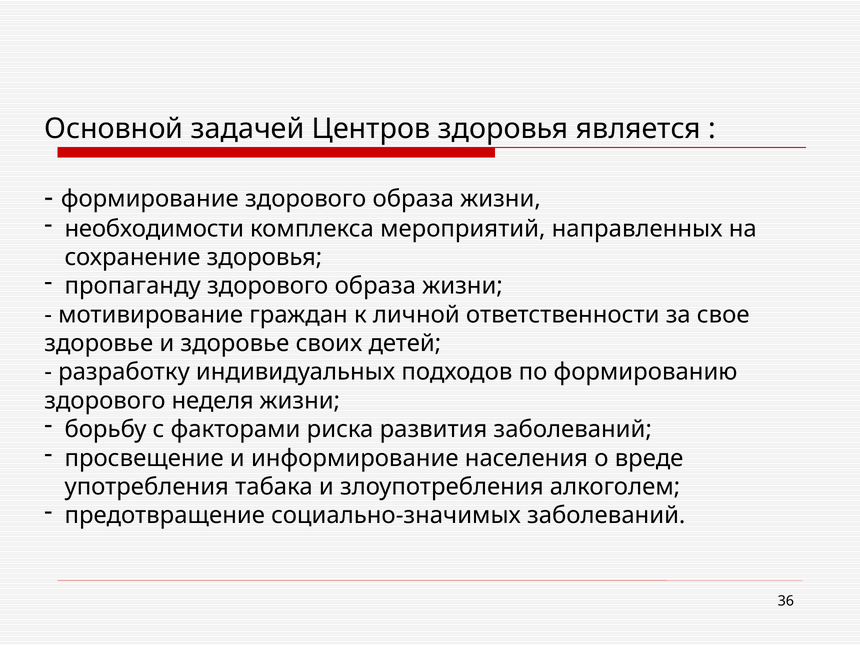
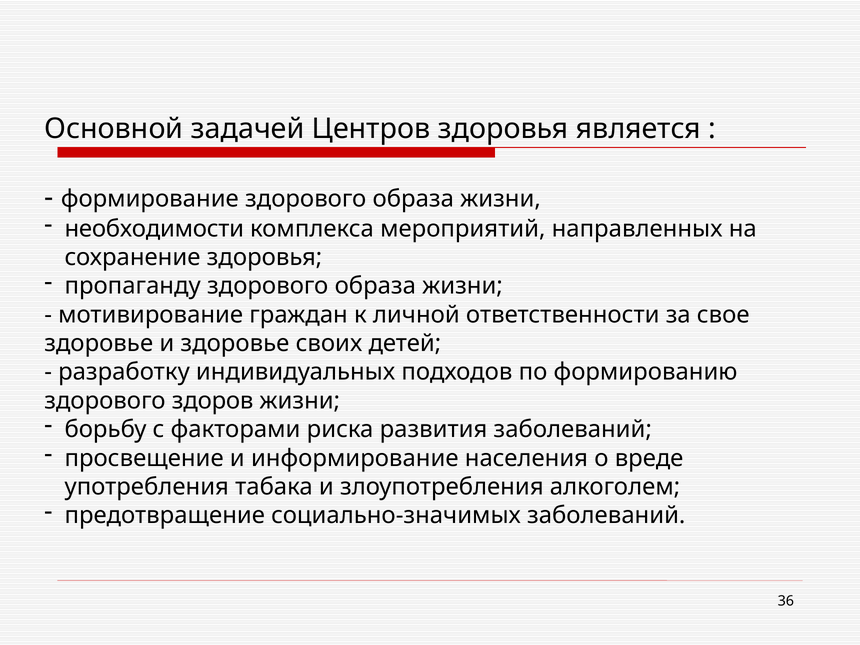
неделя: неделя -> здоров (213, 401)
